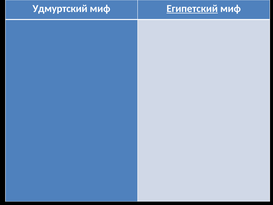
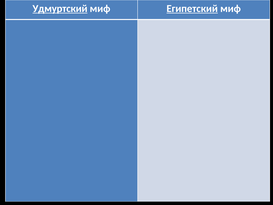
Удмуртский underline: none -> present (60, 9)
